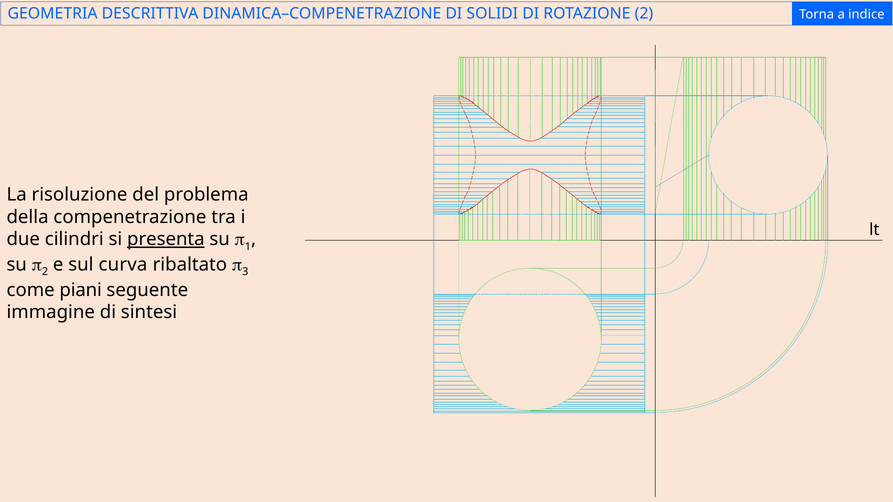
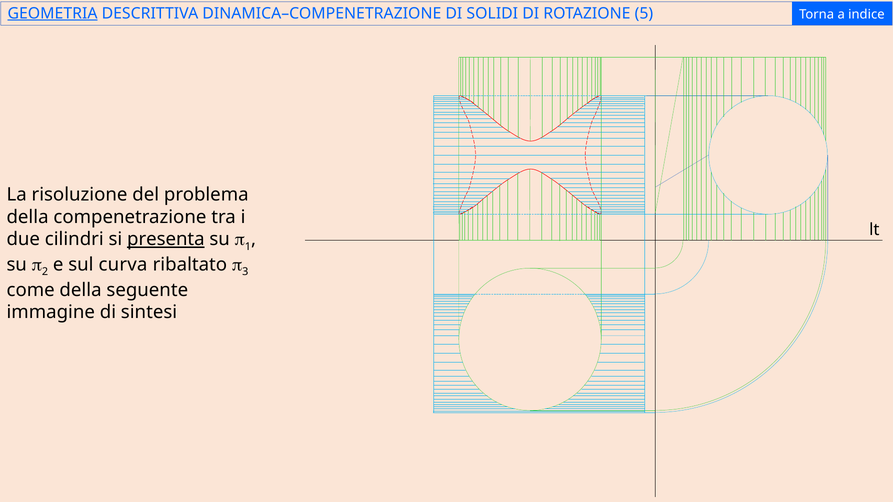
GEOMETRIA underline: none -> present (53, 13)
ROTAZIONE 2: 2 -> 5 (644, 13)
come piani: piani -> della (81, 290)
